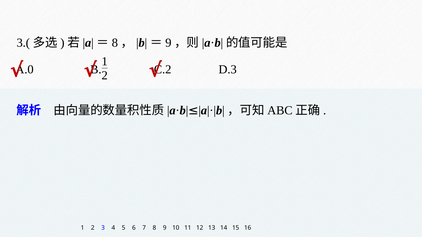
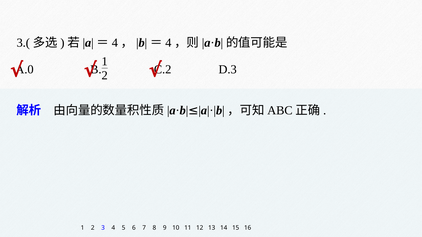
8: 8 -> 4 (115, 43)
9: 9 -> 4 (168, 43)
